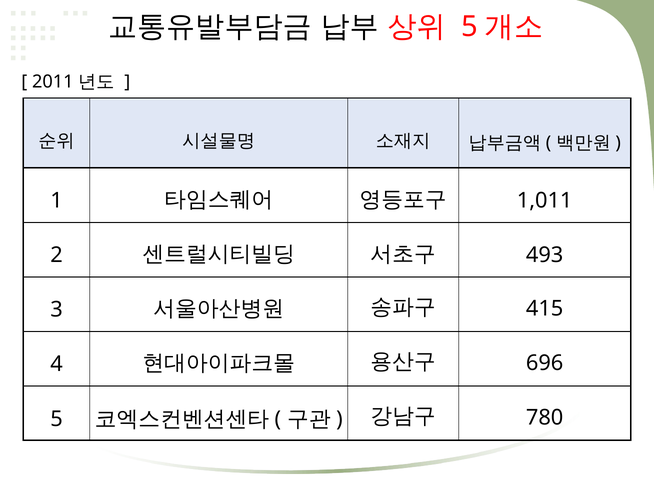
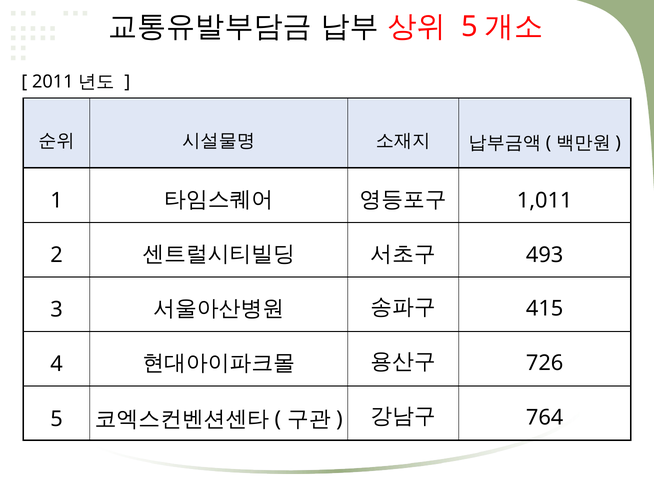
696: 696 -> 726 (545, 363)
780: 780 -> 764 (545, 418)
